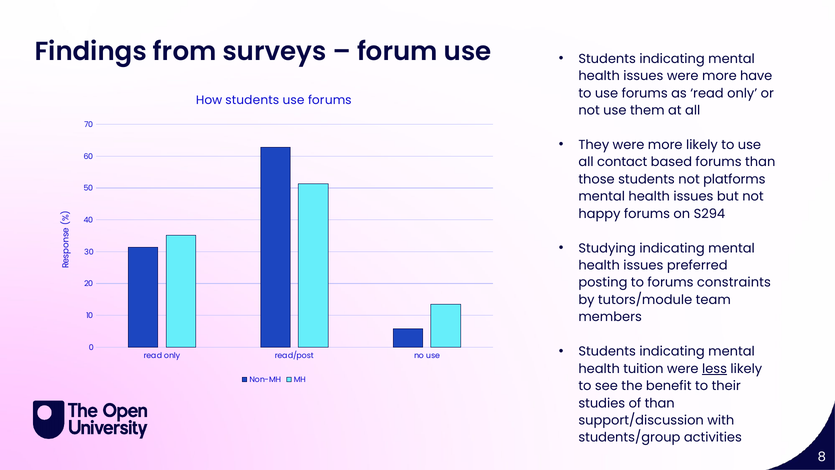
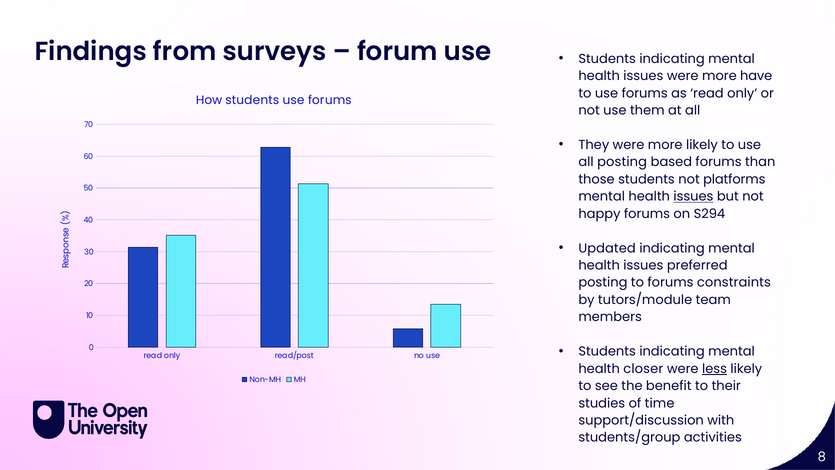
all contact: contact -> posting (622, 162)
issues underline: none -> present (693, 196)
Studying: Studying -> Updated (607, 248)
tuition: tuition -> closer (643, 369)
of than: than -> time (660, 403)
